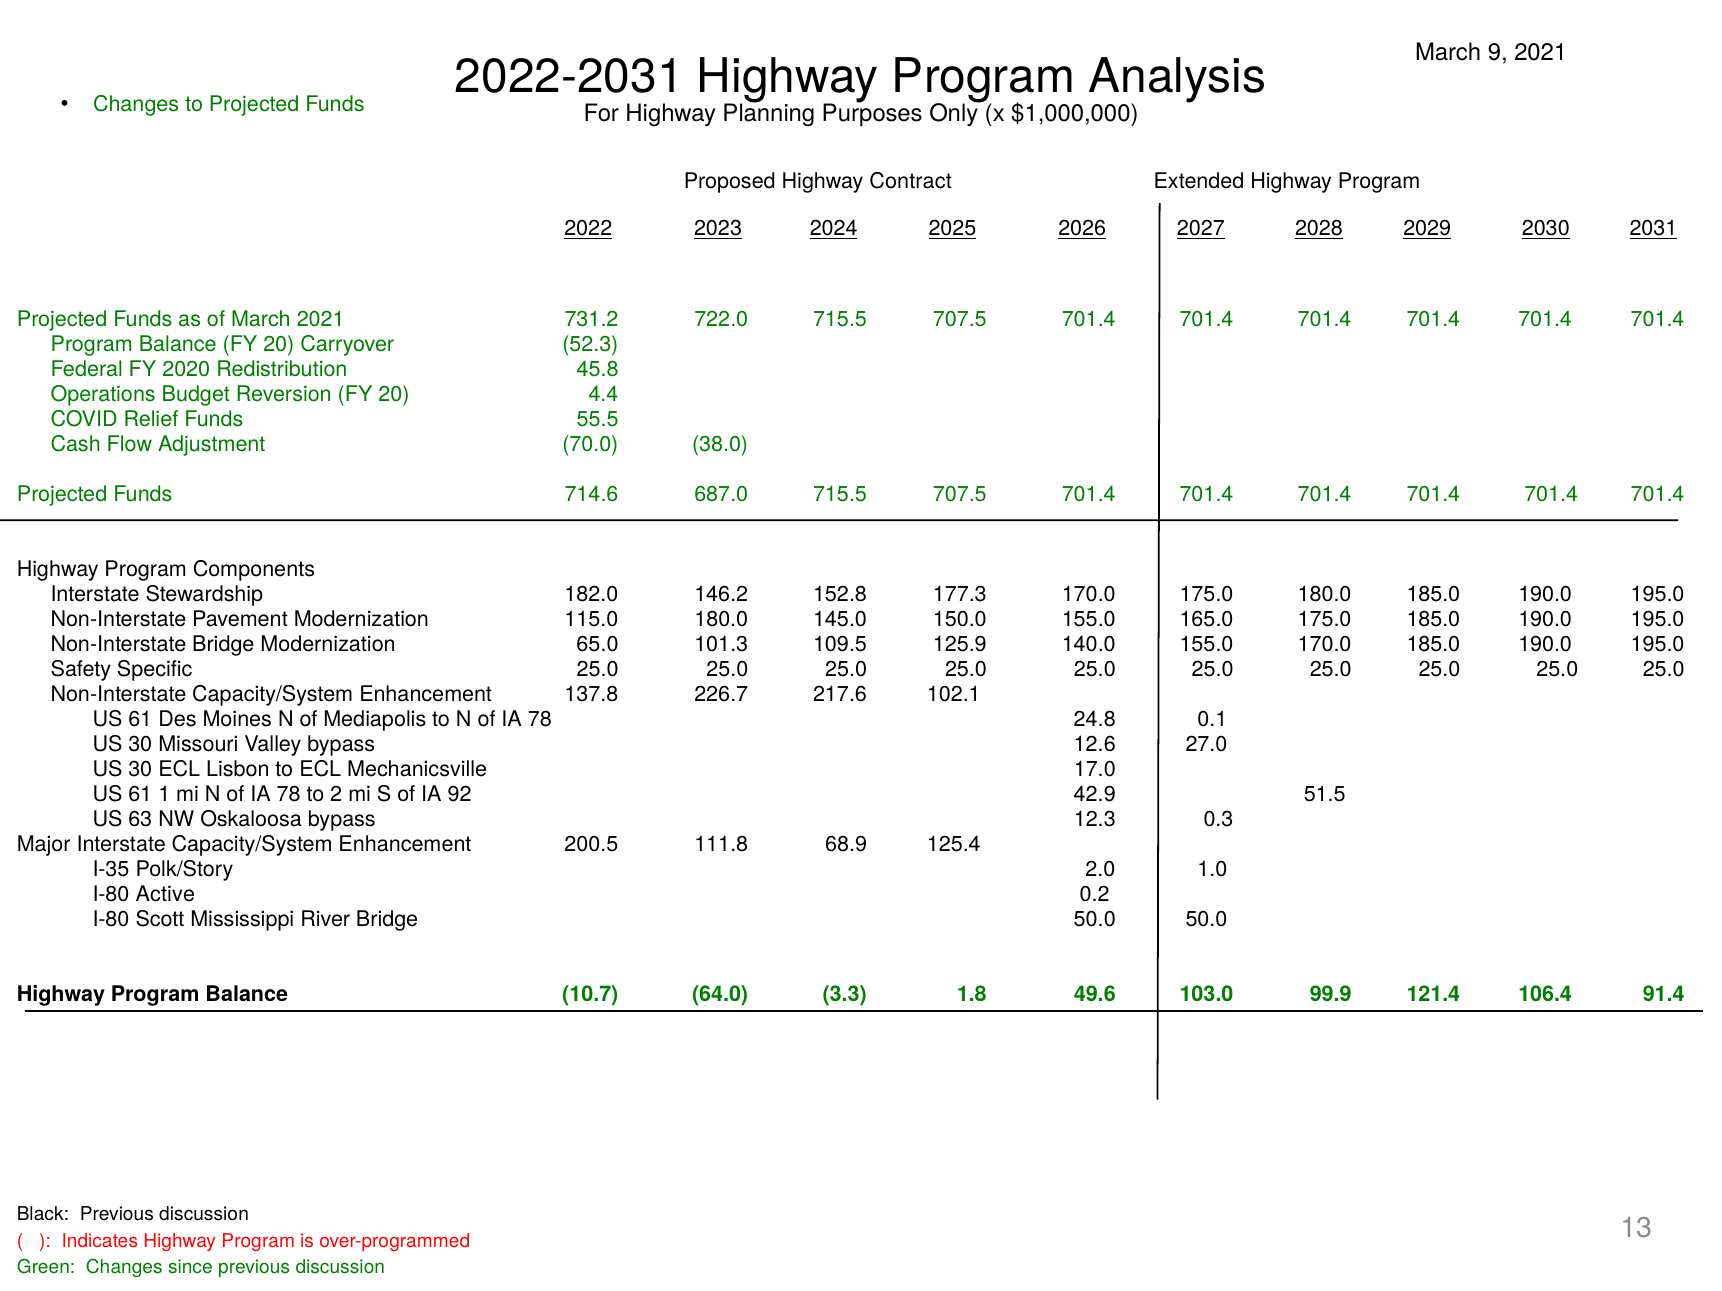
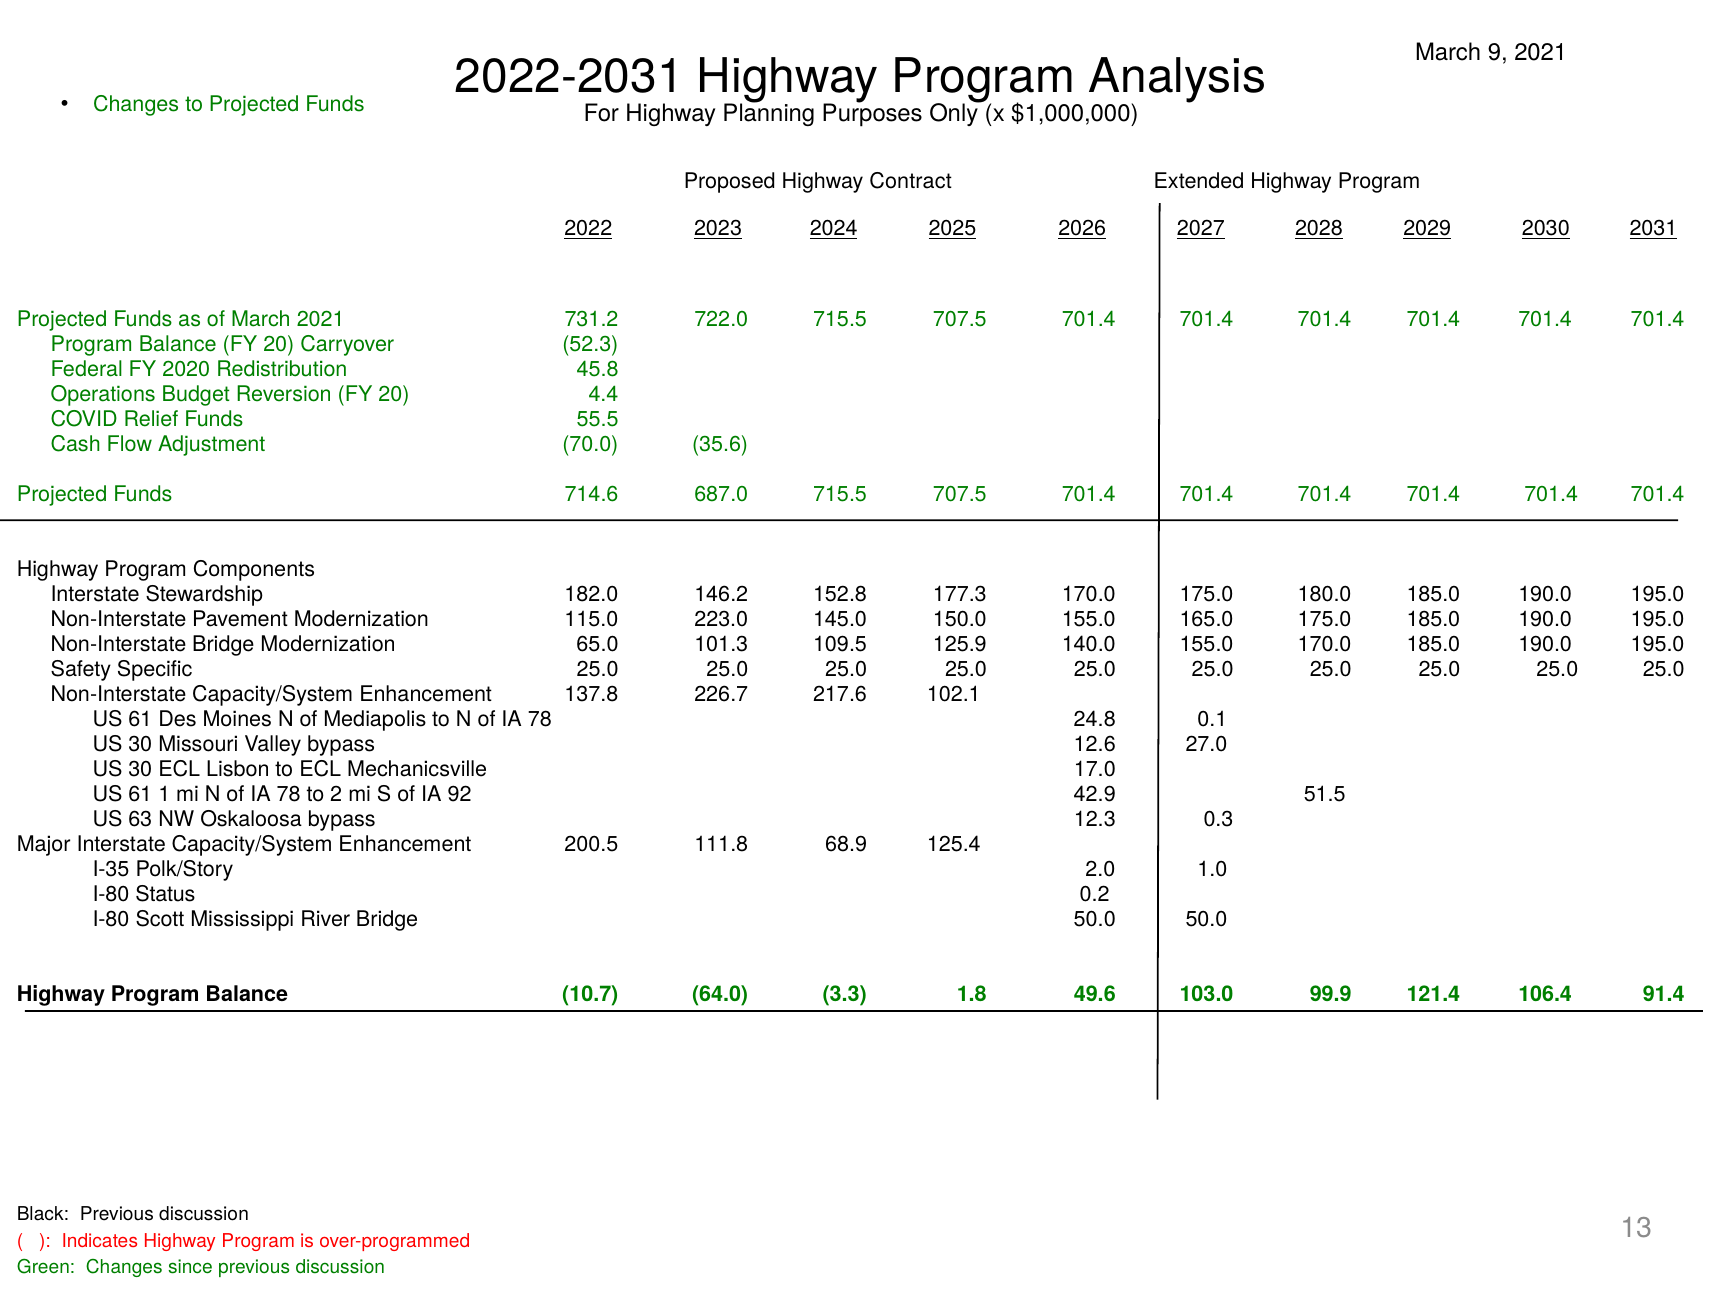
38.0: 38.0 -> 35.6 (720, 444)
115.0 180.0: 180.0 -> 223.0 (721, 619)
Active: Active -> Status (165, 894)
